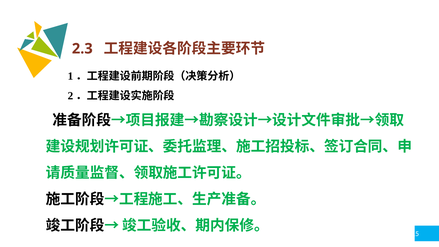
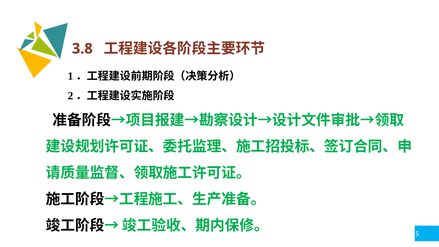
2.3: 2.3 -> 3.8 (82, 49)
